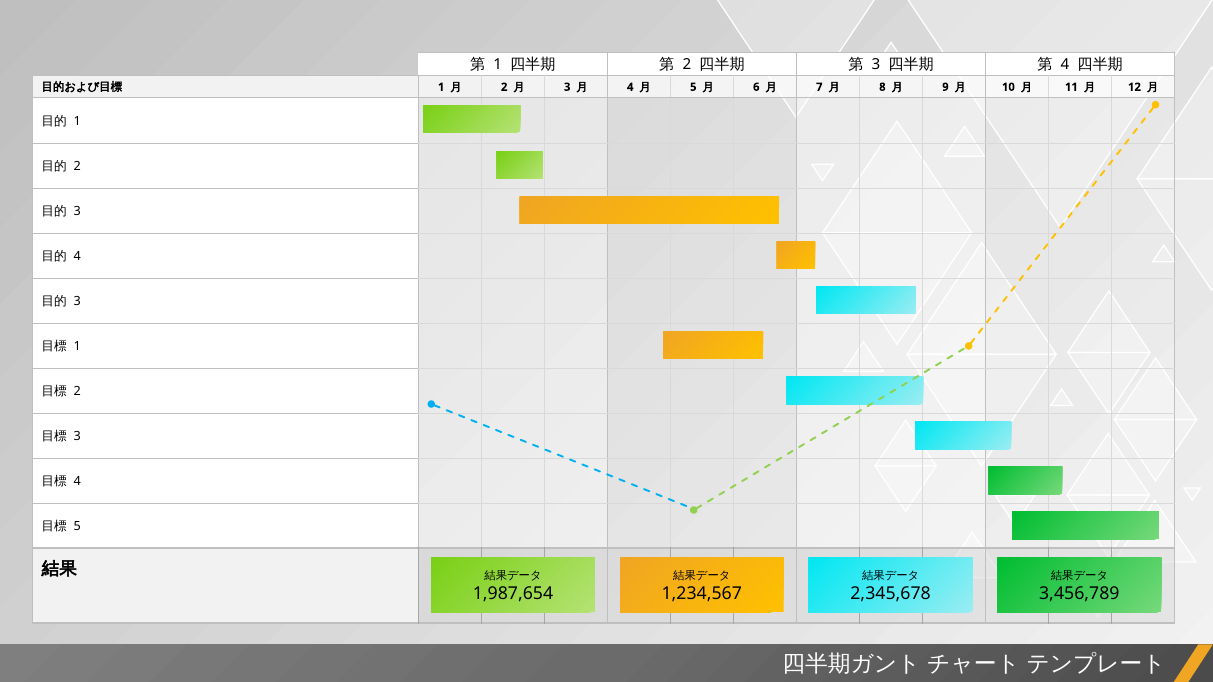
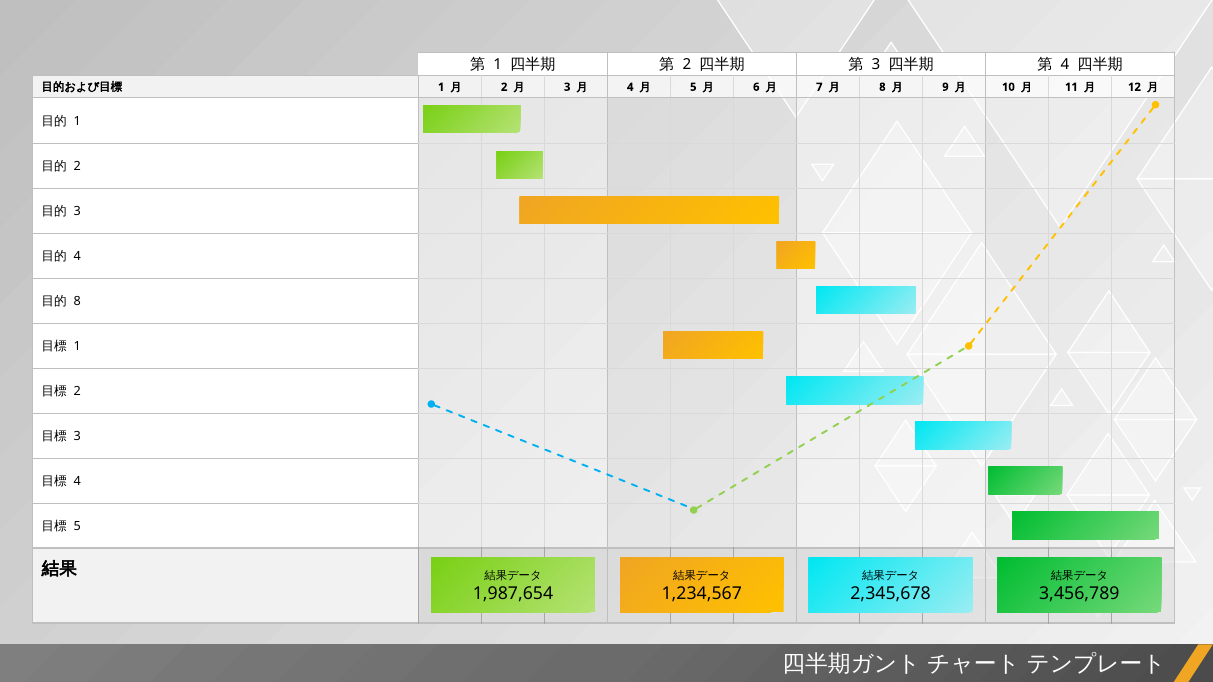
3: 3 -> 8 (77, 301)
